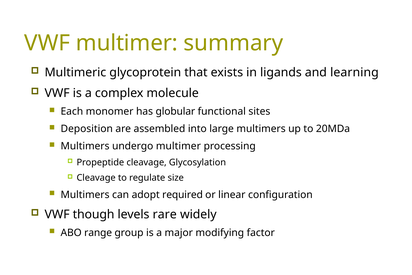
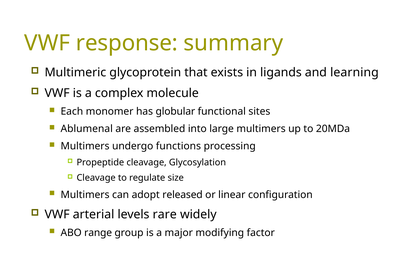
VWF multimer: multimer -> response (127, 43)
Deposition: Deposition -> Ablumenal (87, 129)
undergo multimer: multimer -> functions (178, 146)
required: required -> released (183, 194)
though: though -> arterial (94, 214)
